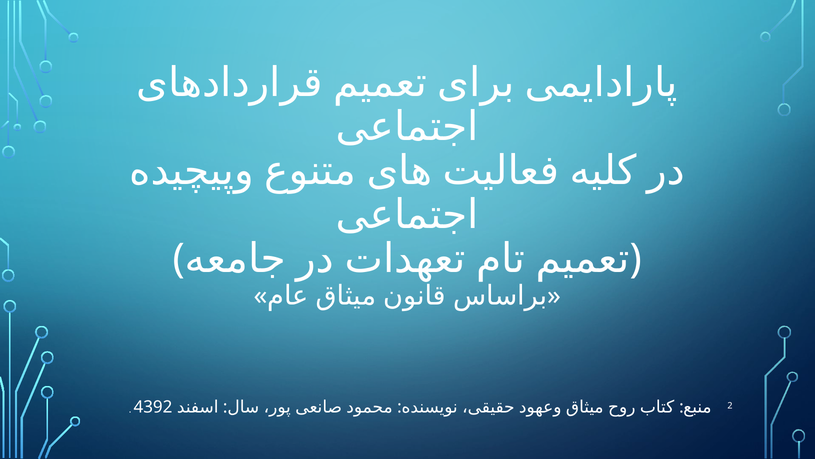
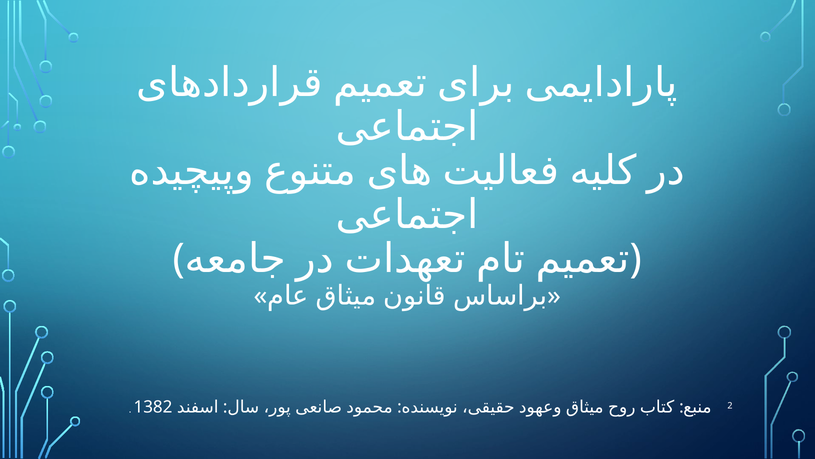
4392: 4392 -> 1382 (153, 407)
